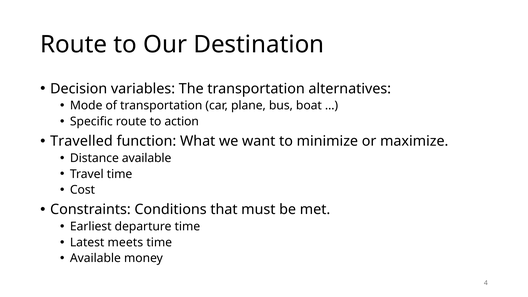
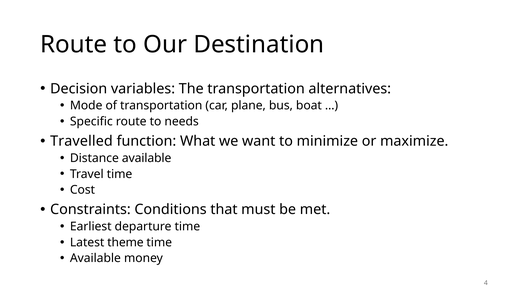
action: action -> needs (182, 121)
meets: meets -> theme (125, 242)
